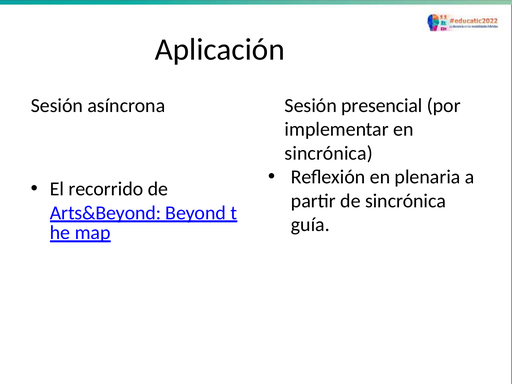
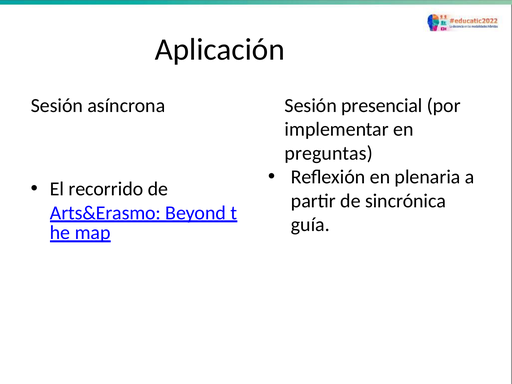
sincrónica: sincrónica -> preguntas (329, 153)
Arts&Beyond: Arts&Beyond -> Arts&Erasmo (105, 213)
